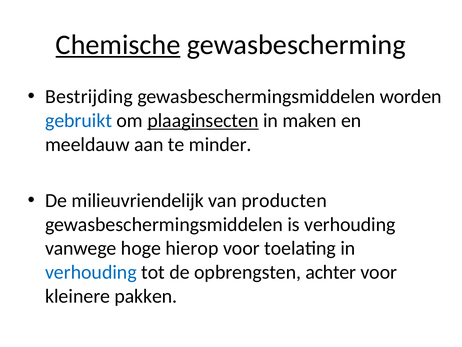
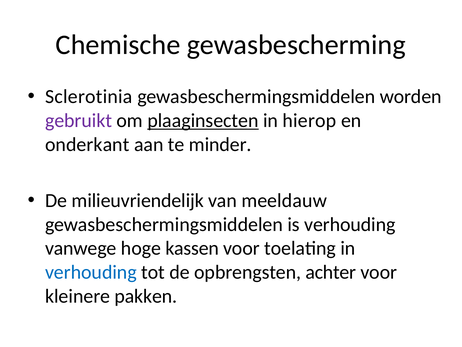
Chemische underline: present -> none (118, 45)
Bestrijding: Bestrijding -> Sclerotinia (89, 96)
gebruikt colour: blue -> purple (79, 120)
maken: maken -> hierop (309, 120)
meeldauw: meeldauw -> onderkant (87, 144)
producten: producten -> meeldauw (284, 200)
hierop: hierop -> kassen (192, 248)
